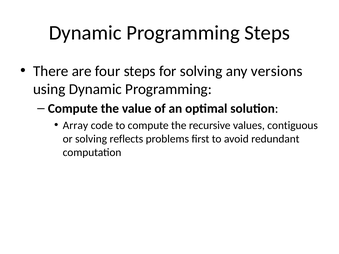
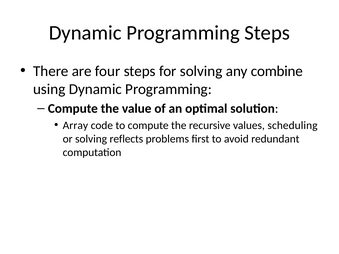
versions: versions -> combine (277, 71)
contiguous: contiguous -> scheduling (292, 125)
